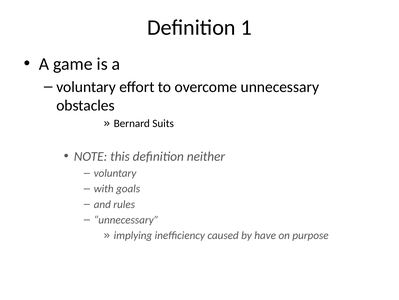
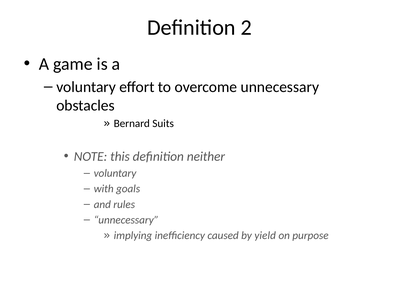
1: 1 -> 2 (246, 27)
have: have -> yield (265, 235)
